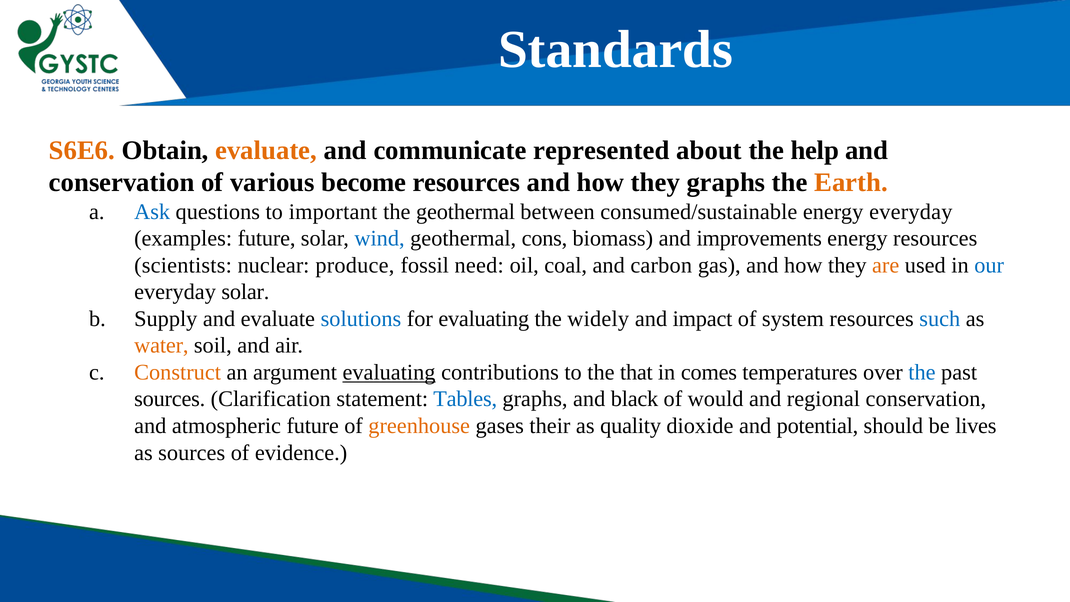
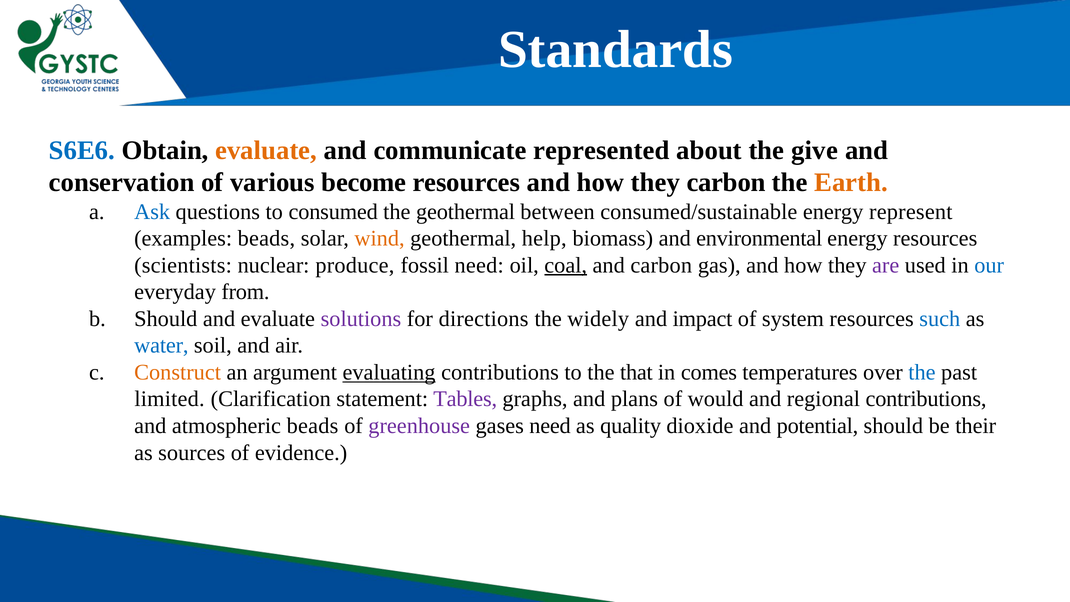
S6E6 colour: orange -> blue (82, 150)
help: help -> give (815, 150)
they graphs: graphs -> carbon (726, 183)
important: important -> consumed (333, 212)
energy everyday: everyday -> represent (911, 212)
examples future: future -> beads (266, 238)
wind colour: blue -> orange (380, 238)
cons: cons -> help (544, 238)
improvements: improvements -> environmental (759, 238)
coal underline: none -> present (566, 265)
are colour: orange -> purple (886, 265)
everyday solar: solar -> from (245, 292)
Supply: Supply -> Should (166, 319)
solutions colour: blue -> purple (361, 319)
for evaluating: evaluating -> directions (484, 319)
water colour: orange -> blue (161, 346)
sources: sources -> limited (170, 399)
Tables colour: blue -> purple (465, 399)
black: black -> plans (634, 399)
regional conservation: conservation -> contributions (926, 399)
atmospheric future: future -> beads (313, 426)
greenhouse colour: orange -> purple (419, 426)
gases their: their -> need (550, 426)
lives: lives -> their (976, 426)
